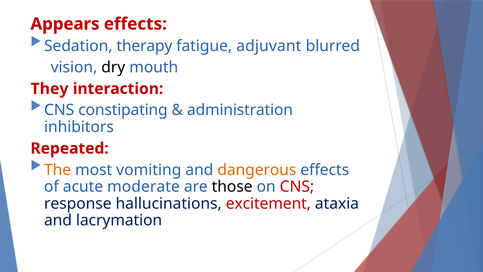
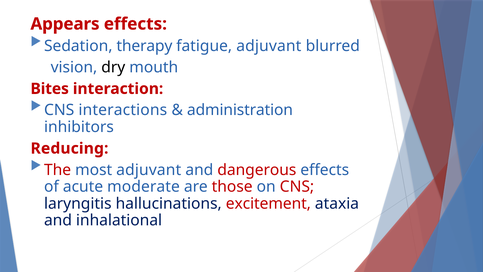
They: They -> Bites (50, 89)
constipating: constipating -> interactions (123, 110)
Repeated: Repeated -> Reducing (69, 148)
The colour: orange -> red (58, 170)
most vomiting: vomiting -> adjuvant (149, 170)
dangerous colour: orange -> red (257, 170)
those colour: black -> red (232, 187)
response: response -> laryngitis (78, 203)
lacrymation: lacrymation -> inhalational (119, 220)
